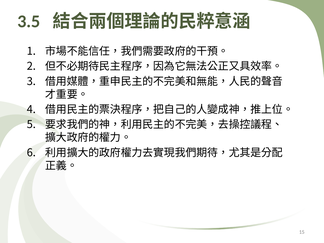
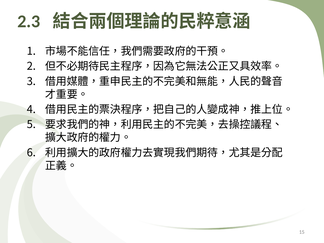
3.5: 3.5 -> 2.3 (29, 21)
